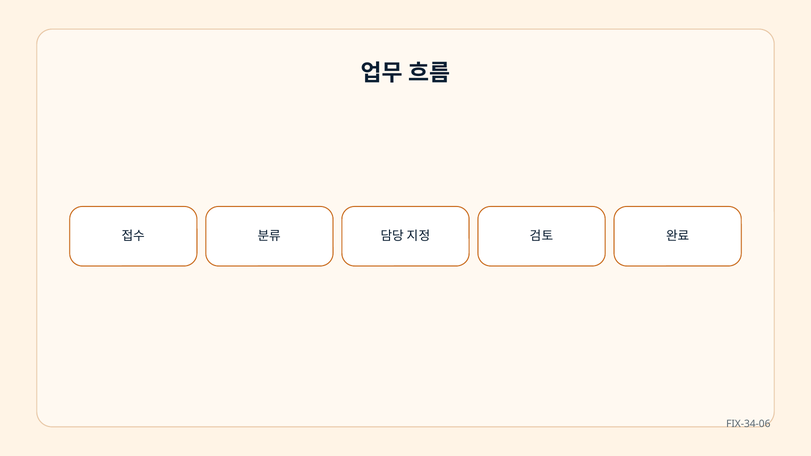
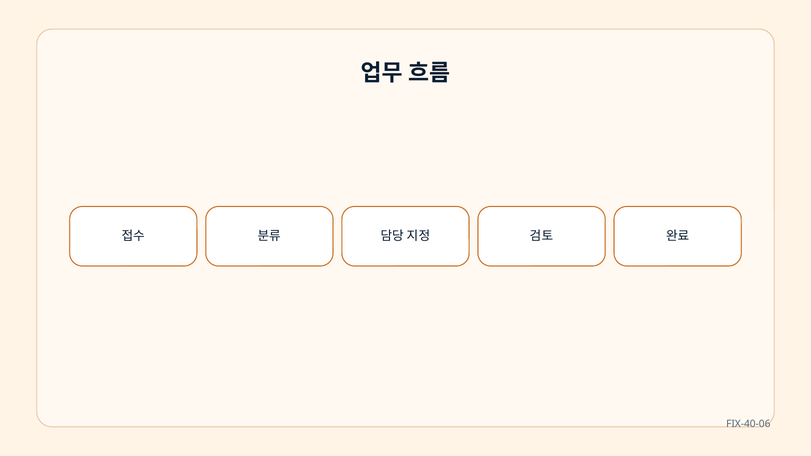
FIX-34-06: FIX-34-06 -> FIX-40-06 (748, 424)
